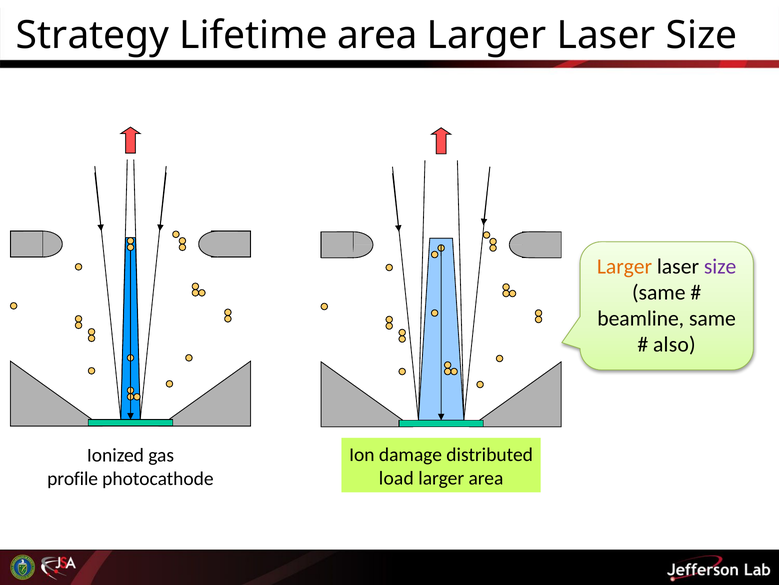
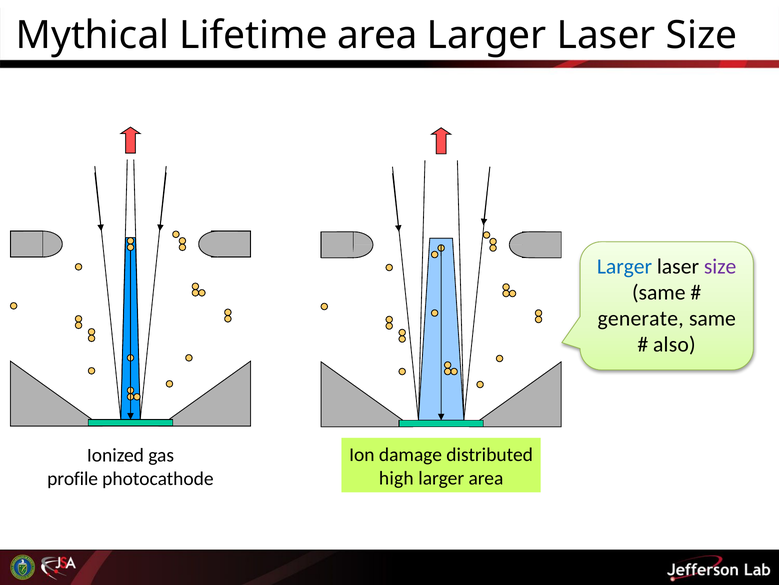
Strategy: Strategy -> Mythical (93, 35)
Larger colour: orange -> blue (625, 266)
beamline: beamline -> generate (641, 318)
load: load -> high (396, 478)
